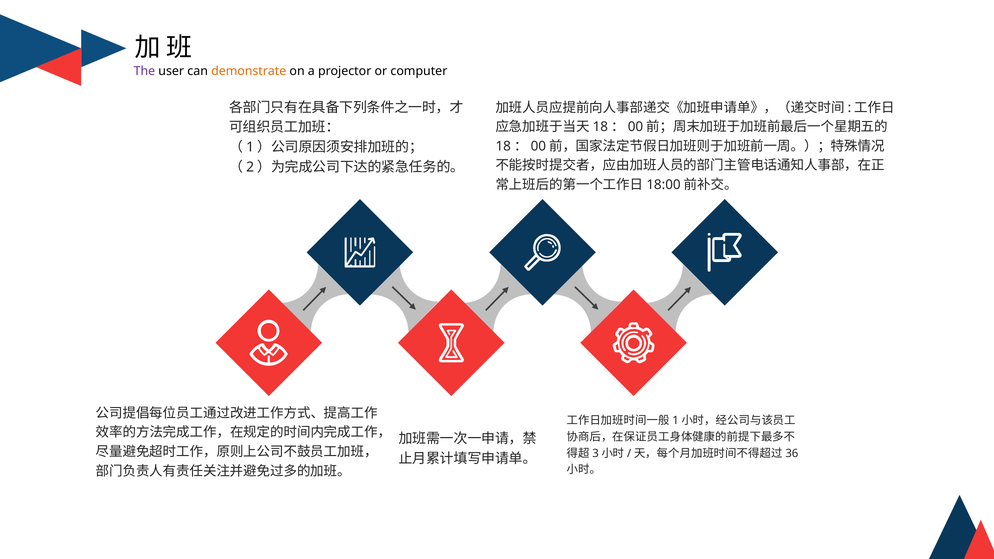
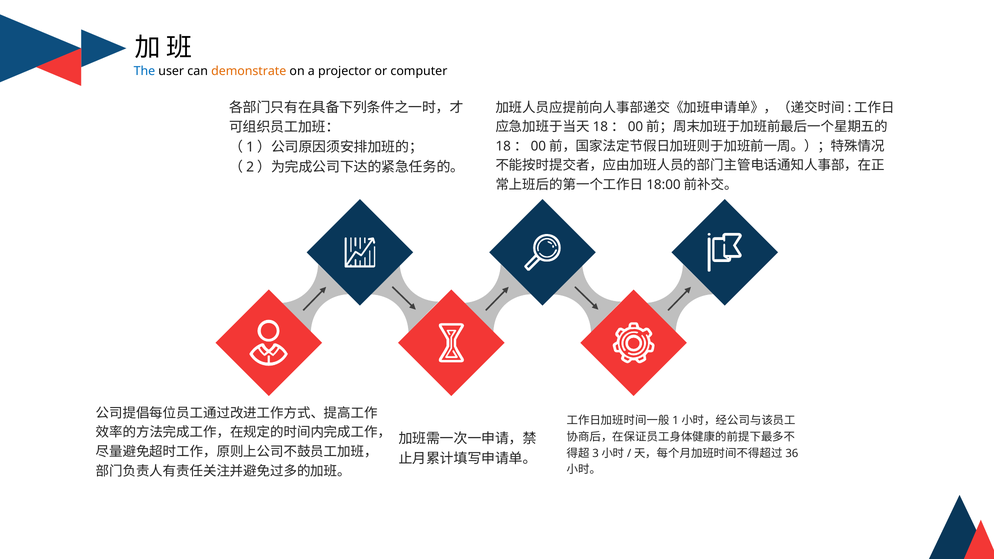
The colour: purple -> blue (144, 71)
